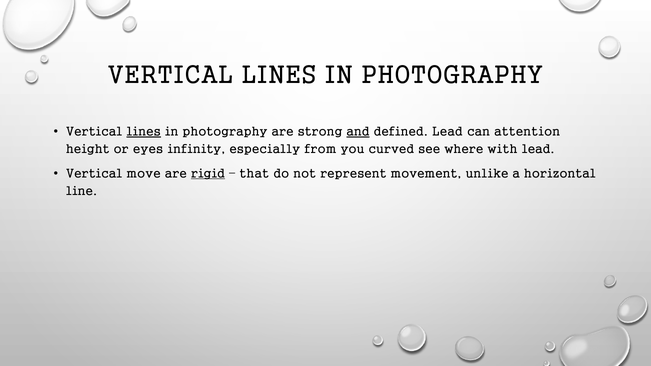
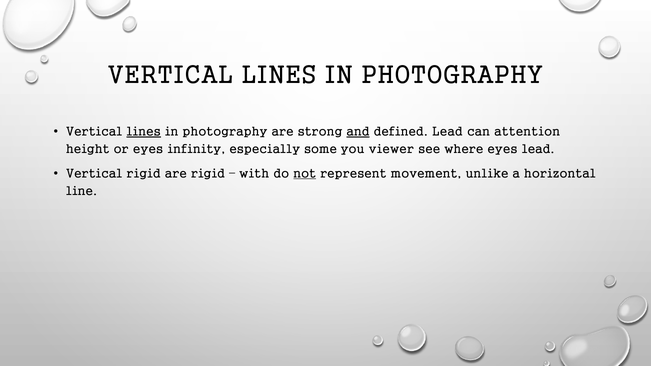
from: from -> some (321, 149)
curved: curved -> viewer (391, 149)
where with: with -> eyes (502, 149)
Vertical move: move -> rigid (144, 174)
rigid underline: present -> none (208, 174)
that: that -> with (254, 174)
not underline: none -> present (305, 174)
